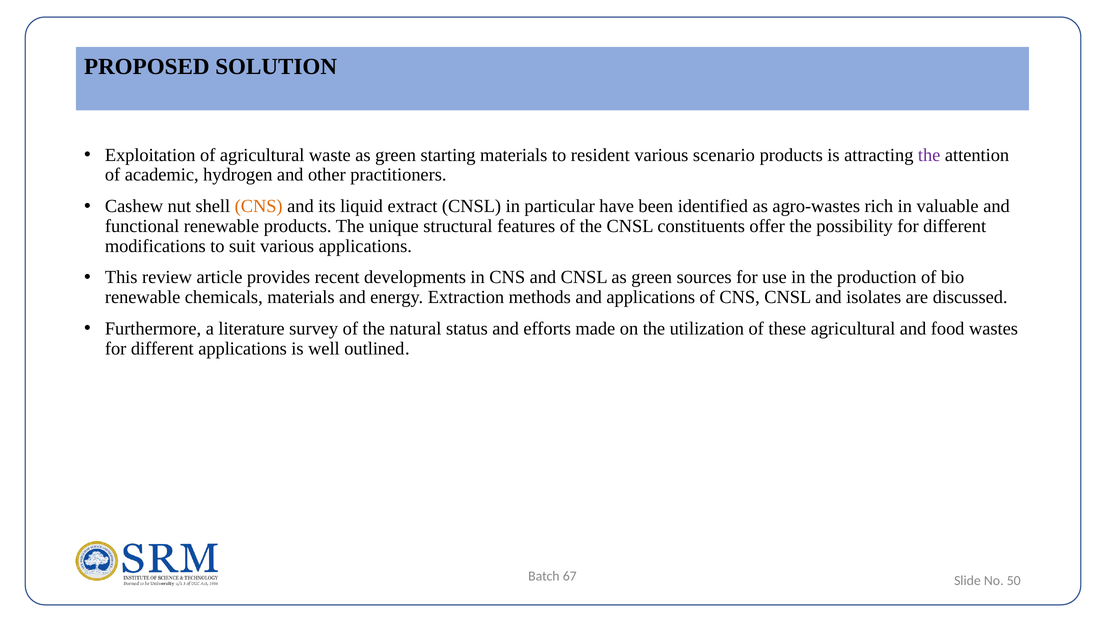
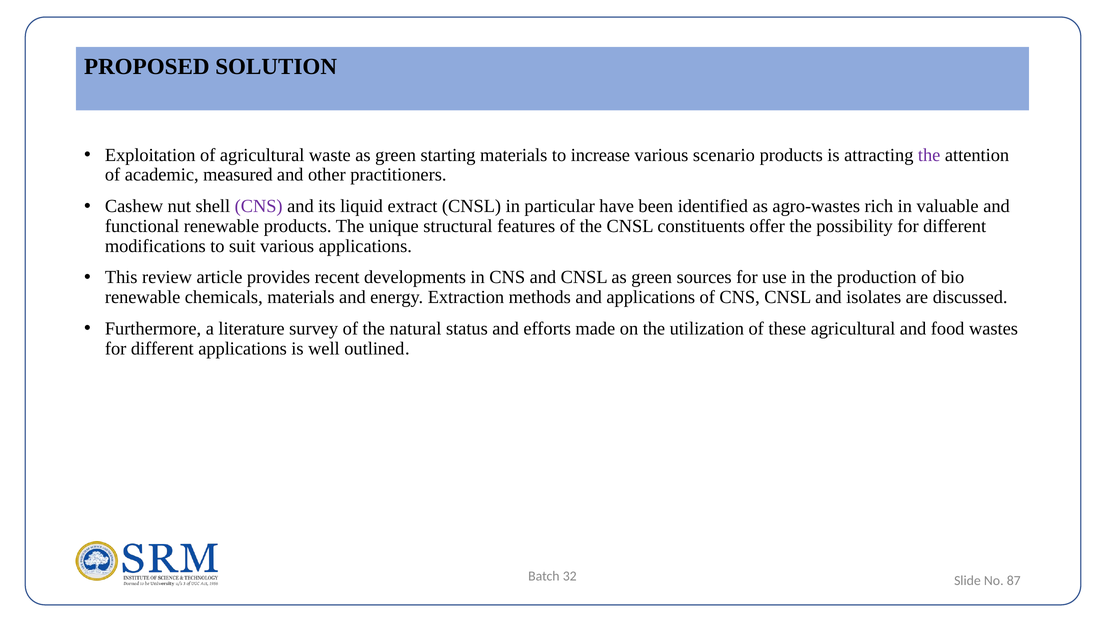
resident: resident -> increase (600, 155)
hydrogen: hydrogen -> measured (238, 175)
CNS colour: orange -> purple (259, 206)
67: 67 -> 32 (570, 576)
50: 50 -> 87 (1014, 581)
